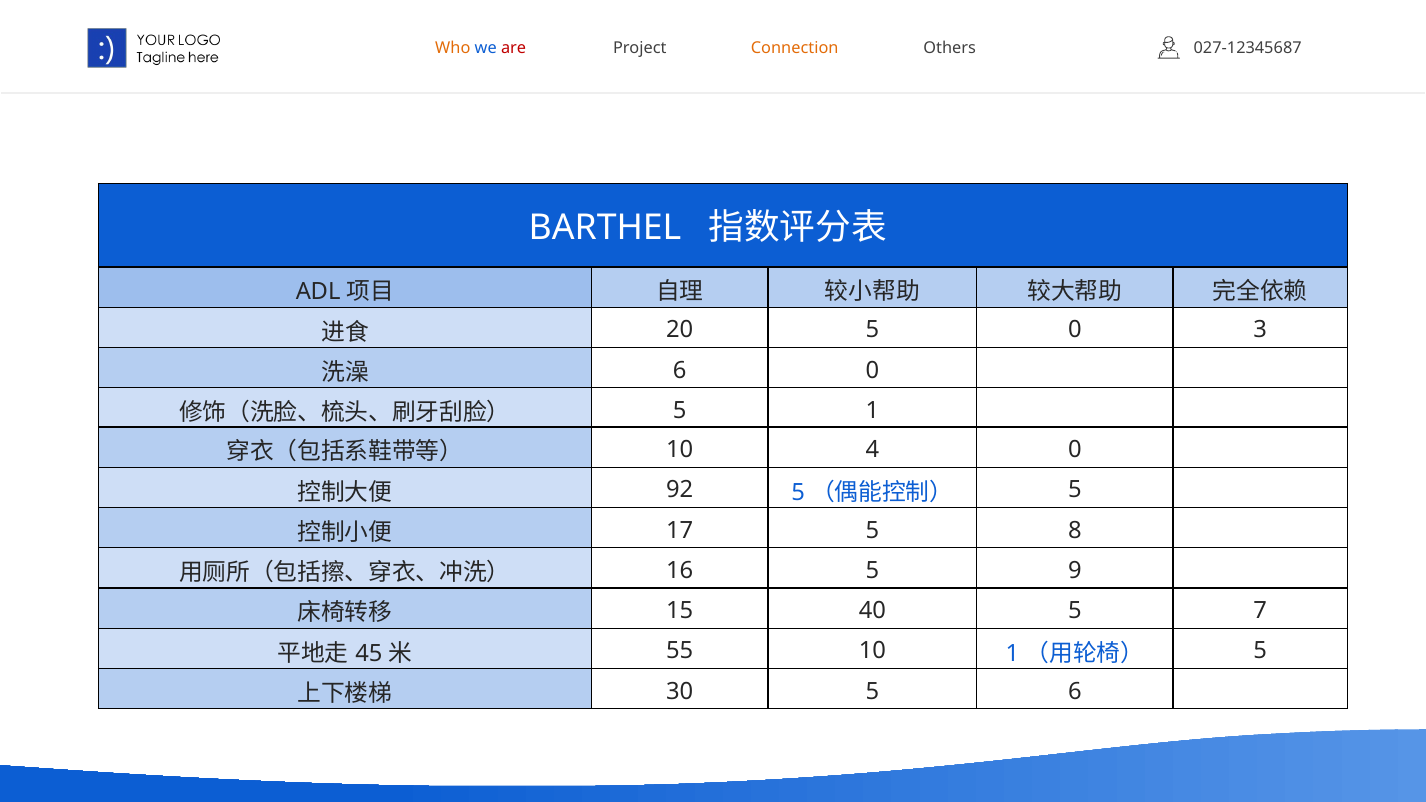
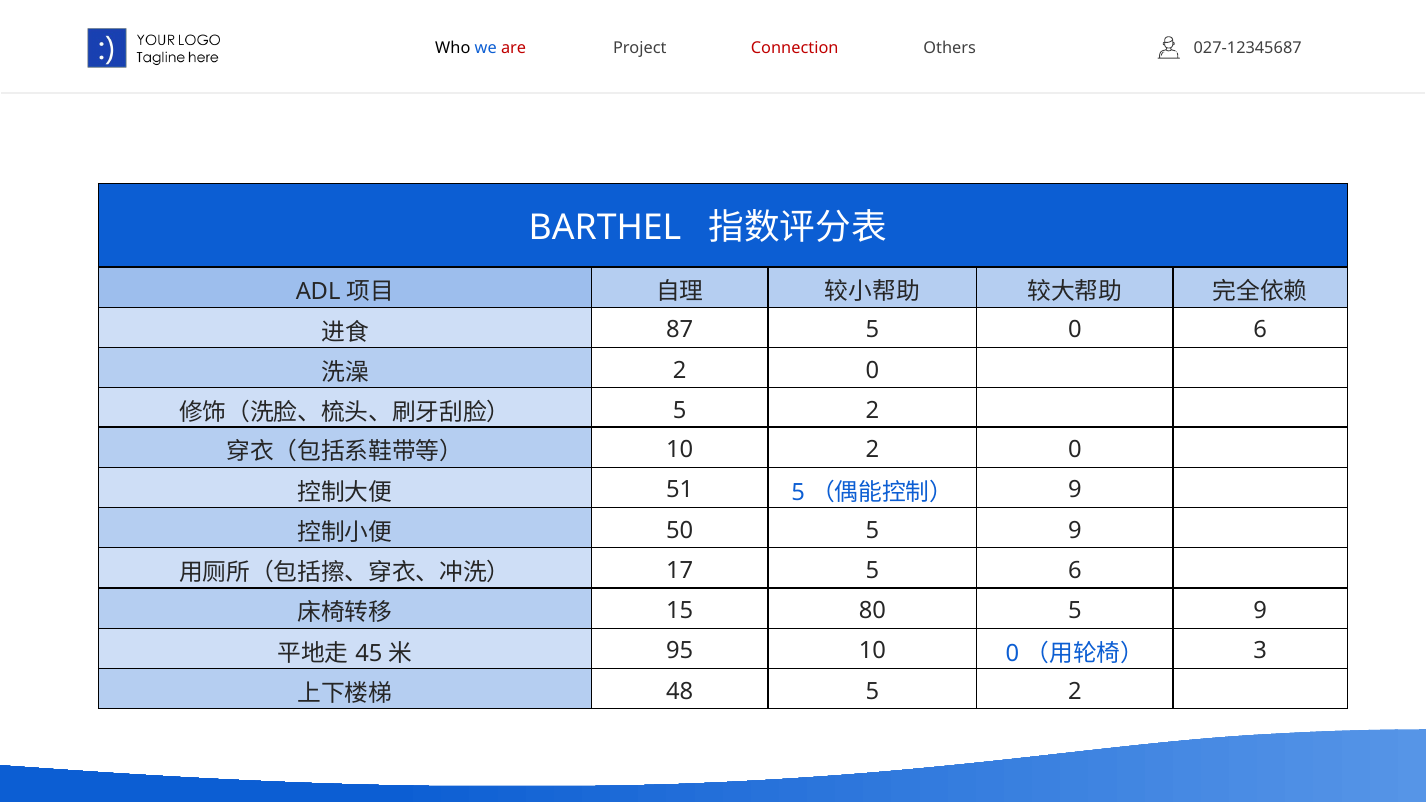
Who colour: orange -> black (453, 48)
Connection colour: orange -> red (795, 48)
20: 20 -> 87 (680, 330)
0 3: 3 -> 6 (1260, 330)
6: 6 -> 2 (680, 370)
1: 1 -> 2 (872, 411)
10 4: 4 -> 2 (872, 450)
92: 92 -> 51 (680, 490)
5: 5 -> 9 (1075, 490)
17: 17 -> 50 (680, 530)
8: 8 -> 9 (1075, 530)
16: 16 -> 17 (680, 571)
5 9: 9 -> 6 (1075, 571)
40: 40 -> 80 (872, 611)
7: 7 -> 9 (1260, 611)
55: 55 -> 95 (680, 651)
10 1: 1 -> 0 (1012, 653)
5: 5 -> 3 (1260, 651)
30: 30 -> 48 (680, 691)
6: 6 -> 2 (1075, 691)
